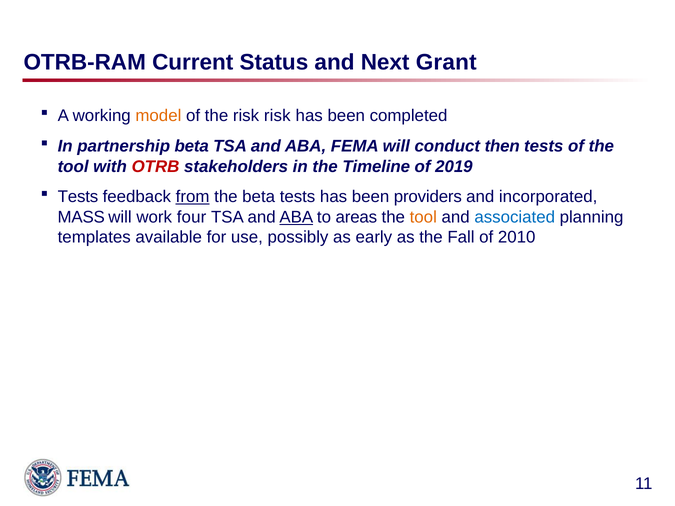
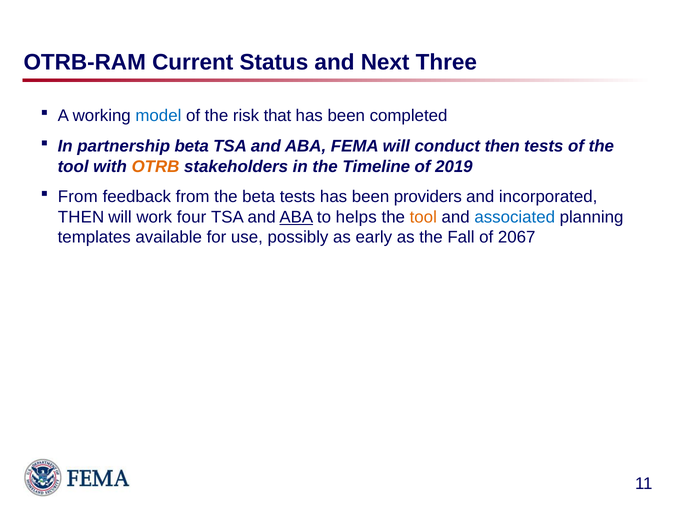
Grant: Grant -> Three (446, 62)
model colour: orange -> blue (158, 116)
risk risk: risk -> that (277, 116)
OTRB colour: red -> orange (156, 167)
Tests: Tests -> From (78, 197)
from underline: present -> none (193, 197)
MASS: MASS -> THEN (81, 217)
areas: areas -> helps (356, 217)
2010: 2010 -> 2067 (517, 237)
